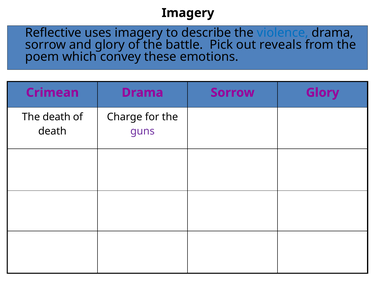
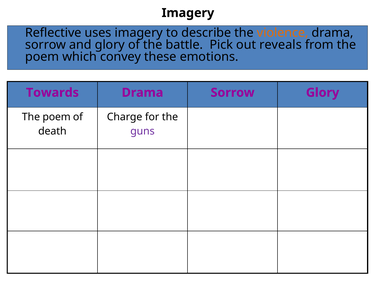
violence colour: blue -> orange (283, 33)
Crimean: Crimean -> Towards (52, 93)
death: death -> poem (57, 117)
